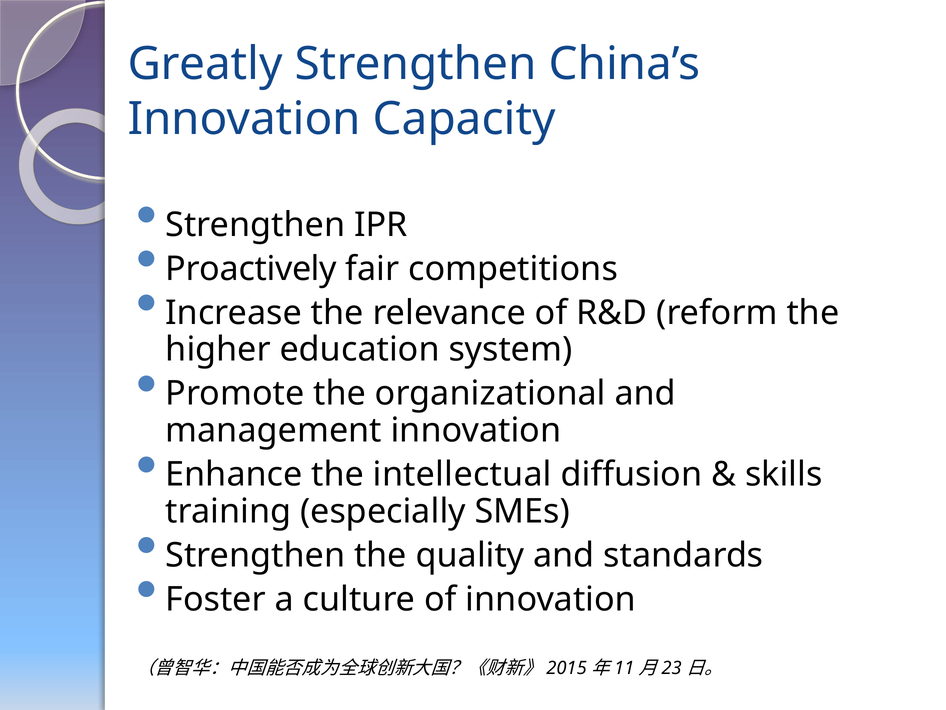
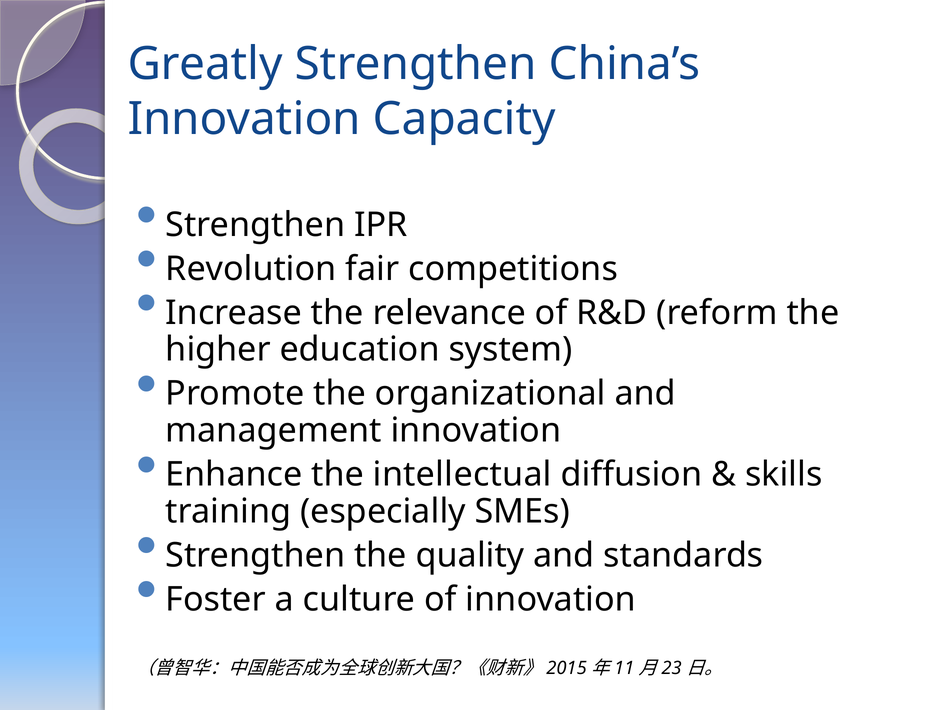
Proactively: Proactively -> Revolution (251, 269)
